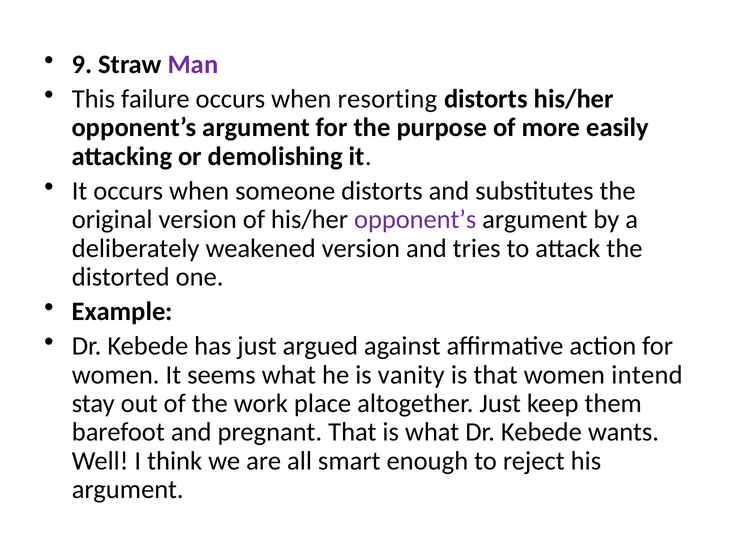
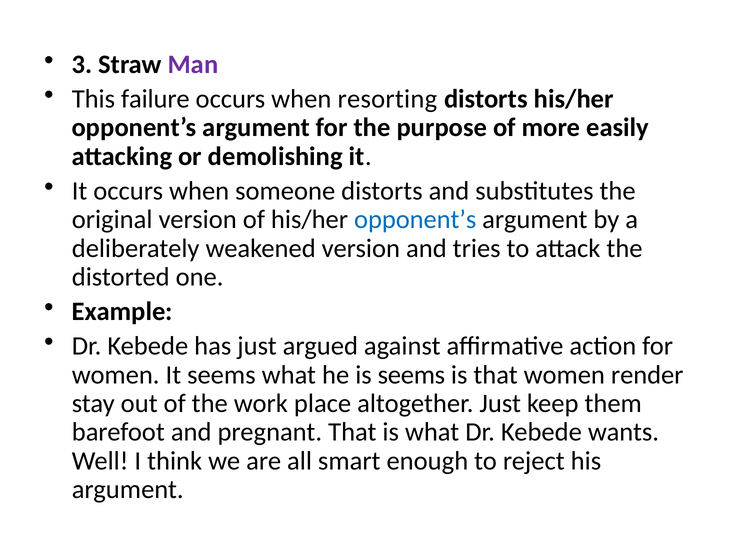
9: 9 -> 3 (82, 64)
opponent’s colour: purple -> blue (415, 220)
is vanity: vanity -> seems (411, 375)
intend: intend -> render (647, 375)
